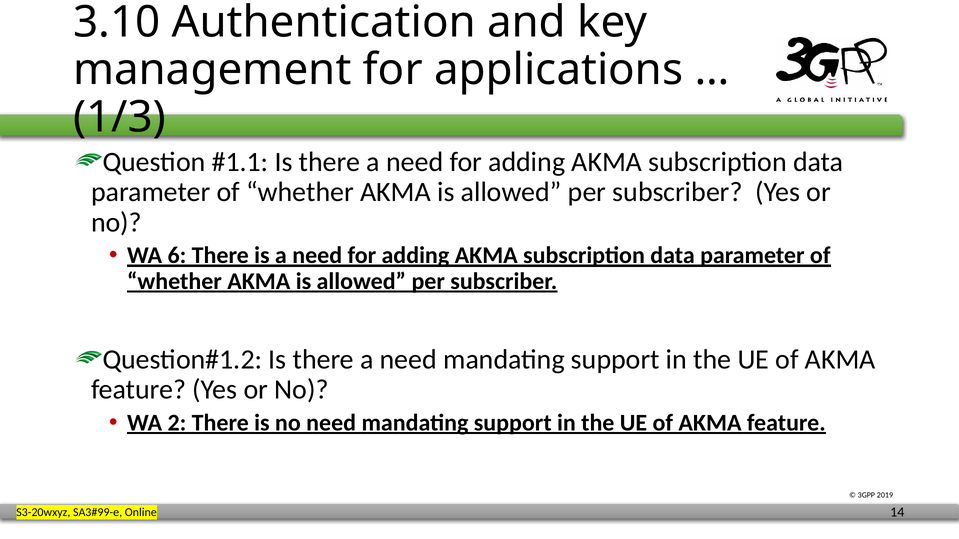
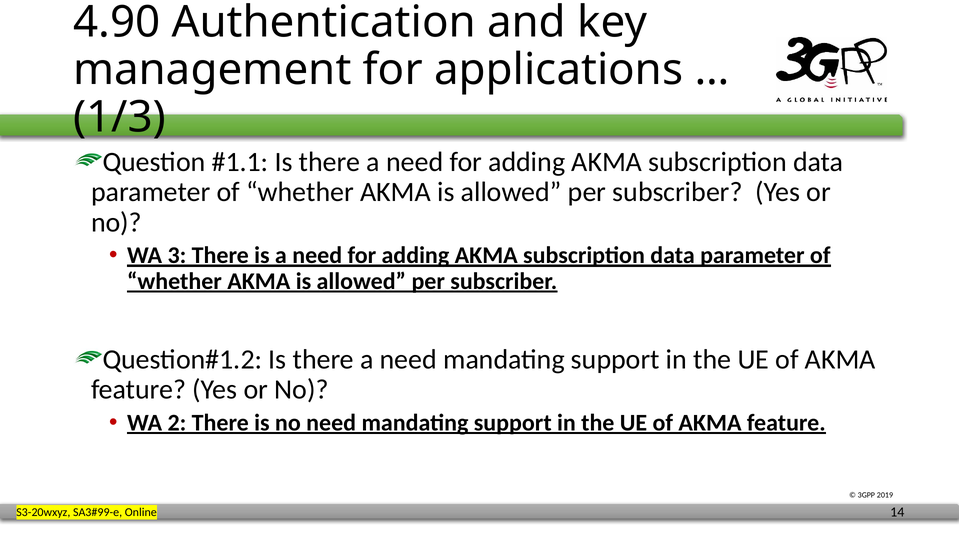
3.10: 3.10 -> 4.90 (117, 22)
6: 6 -> 3 (177, 256)
